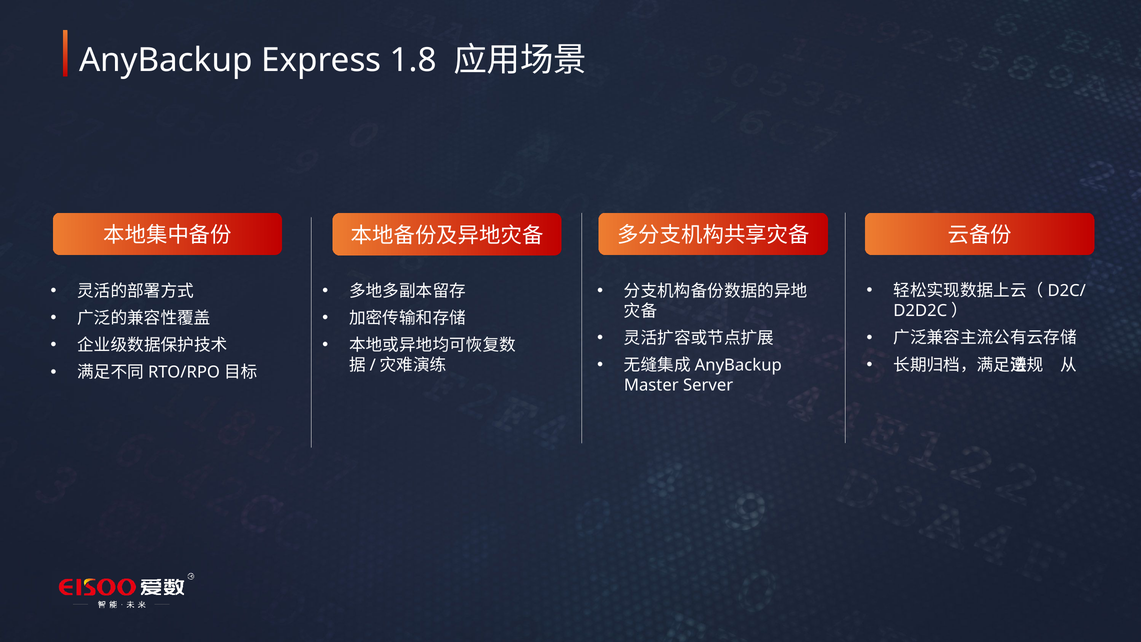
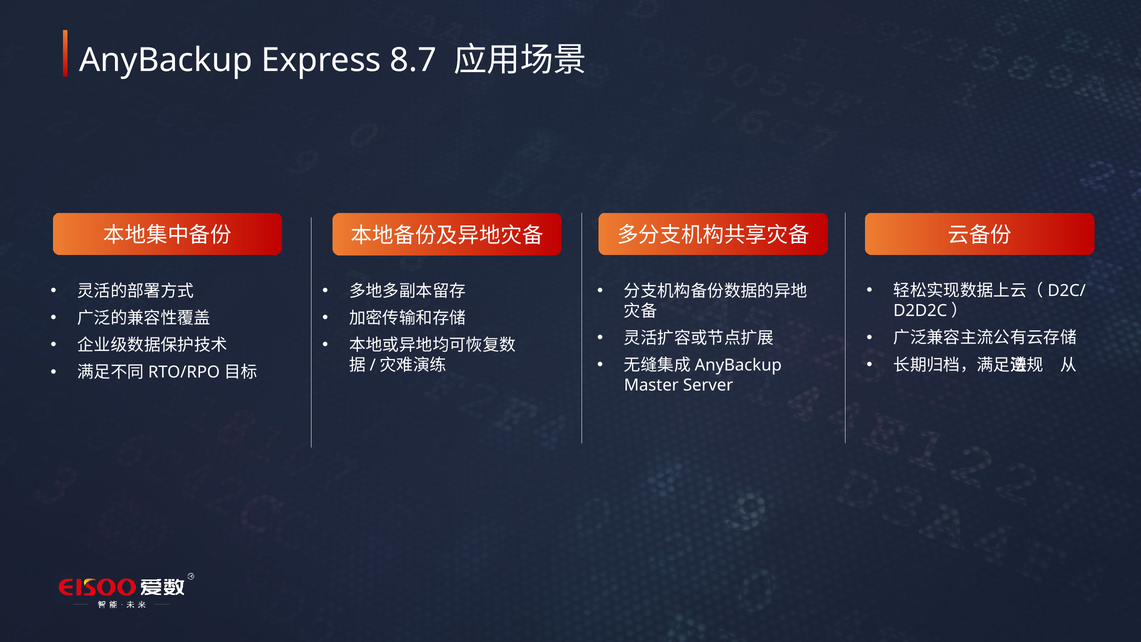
1.8: 1.8 -> 8.7 (413, 60)
